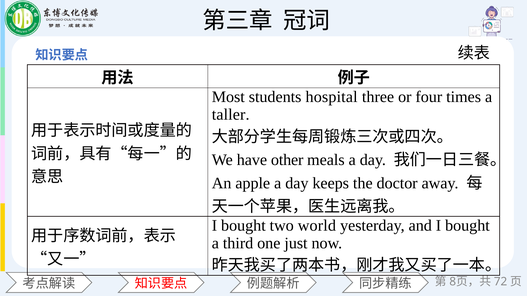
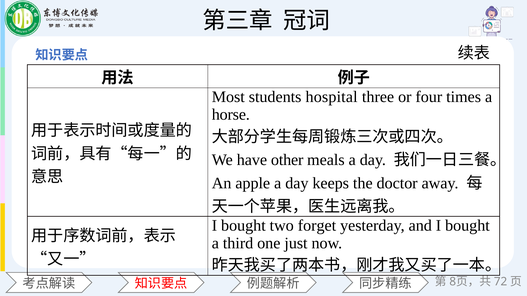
taller: taller -> horse (231, 115)
world: world -> forget (317, 226)
